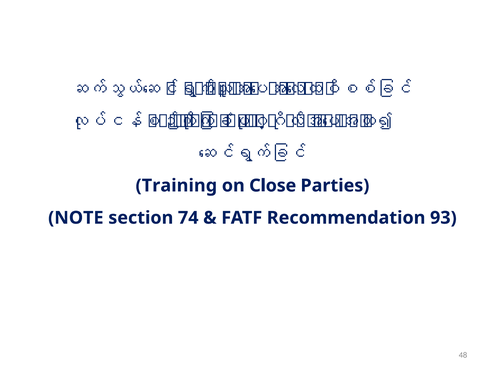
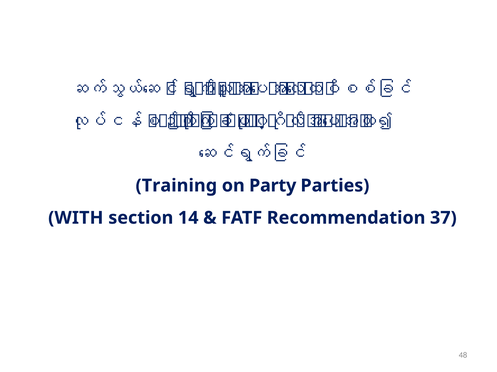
Close: Close -> Party (273, 186)
NOTE: NOTE -> WITH (76, 218)
74: 74 -> 14 (188, 218)
93: 93 -> 37 (443, 218)
